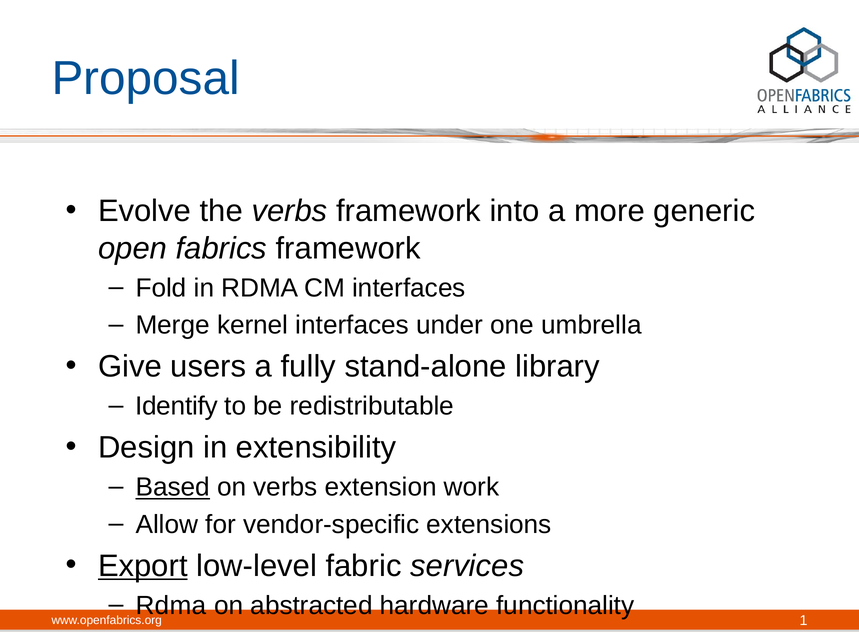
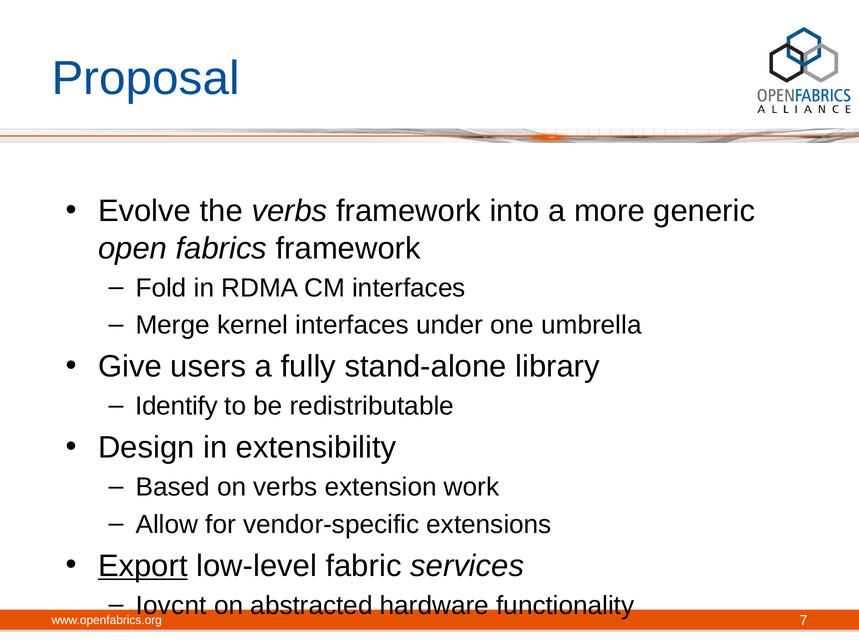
Based underline: present -> none (173, 487)
Rdma: Rdma -> Iovcnt (171, 606)
1: 1 -> 7 (804, 621)
